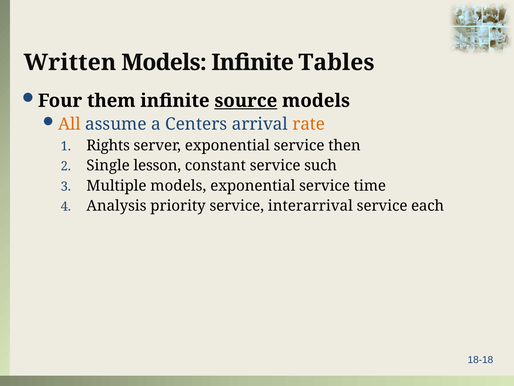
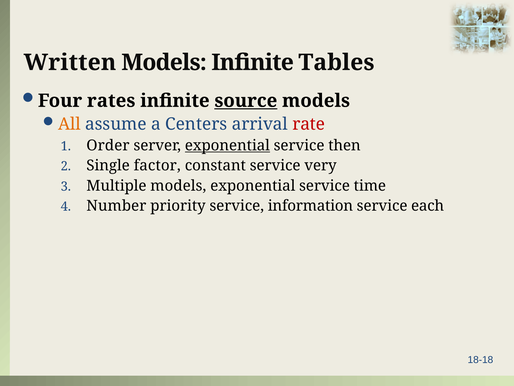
them: them -> rates (111, 101)
rate colour: orange -> red (309, 124)
Rights: Rights -> Order (108, 145)
exponential underline: none -> present (227, 145)
lesson: lesson -> factor (157, 165)
such: such -> very (320, 165)
Analysis: Analysis -> Number (116, 206)
interarrival: interarrival -> information (310, 206)
